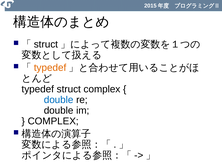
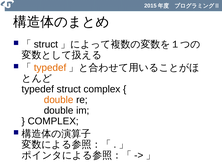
double colour: blue -> orange (59, 99)
